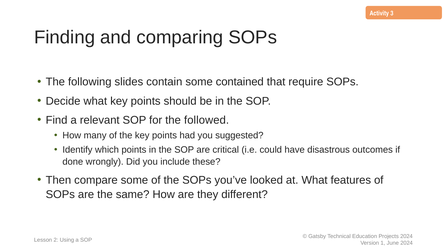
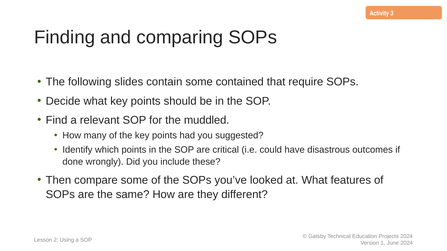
followed: followed -> muddled (207, 120)
